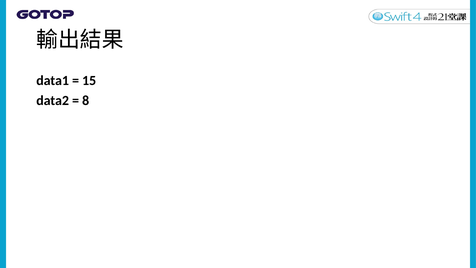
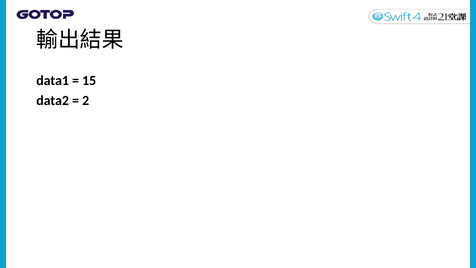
8: 8 -> 2 (86, 100)
